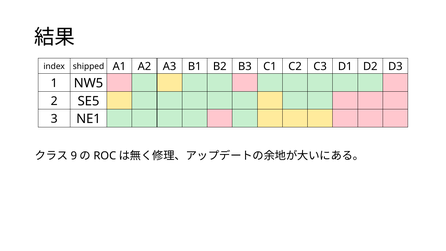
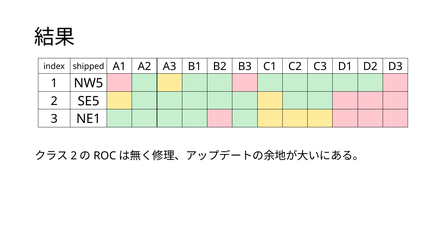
9: 9 -> 2 (74, 156)
